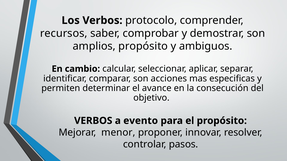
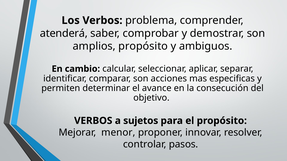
protocolo: protocolo -> problema (151, 20)
recursos: recursos -> atenderá (64, 33)
evento: evento -> sujetos (141, 121)
